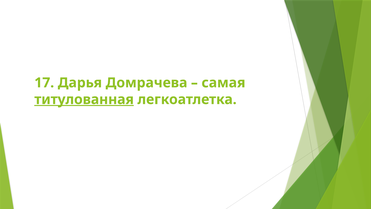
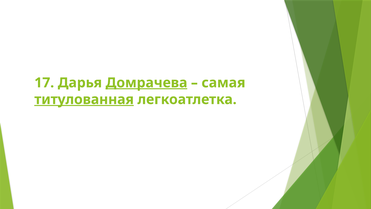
Домрачева underline: none -> present (146, 83)
